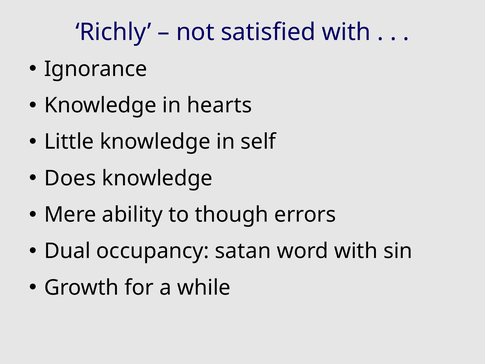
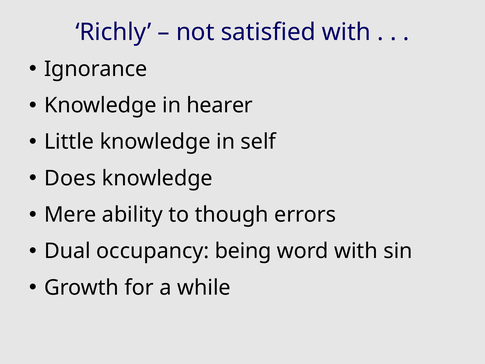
hearts: hearts -> hearer (220, 105)
satan: satan -> being (243, 251)
